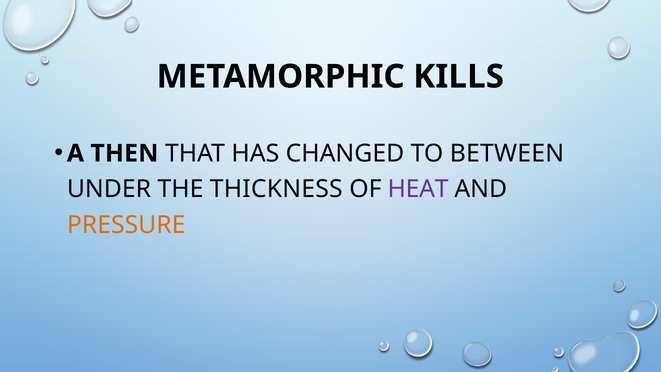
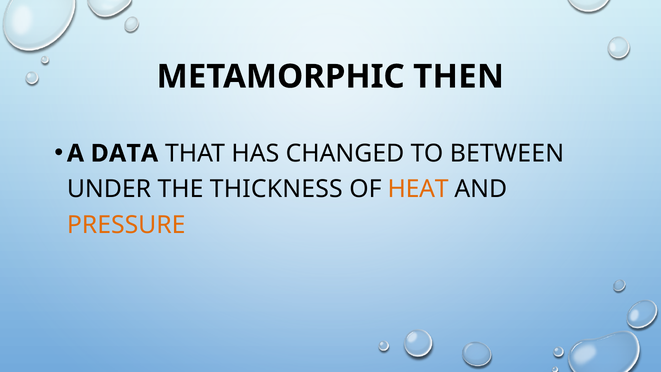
KILLS: KILLS -> THEN (459, 77)
THEN: THEN -> DATA (124, 153)
HEAT colour: purple -> orange (418, 189)
